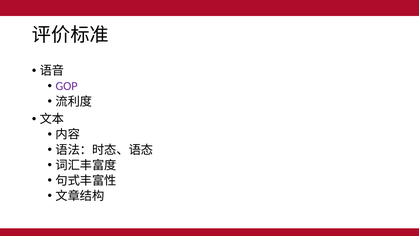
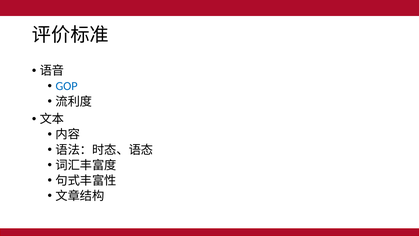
GOP colour: purple -> blue (67, 86)
